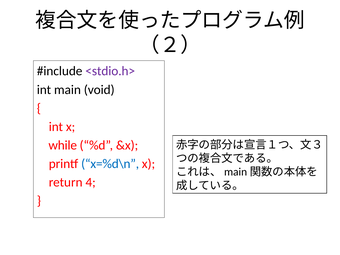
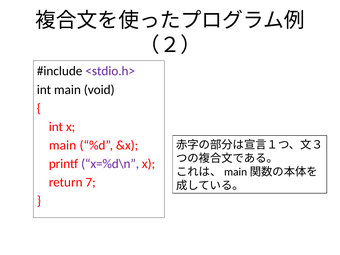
while: while -> main (63, 145)
x=%d\n colour: blue -> purple (110, 164)
4: 4 -> 7 (91, 182)
